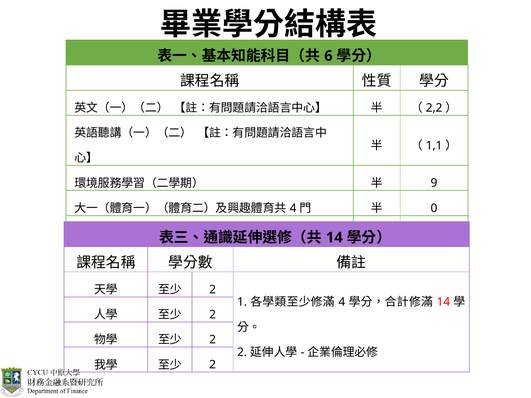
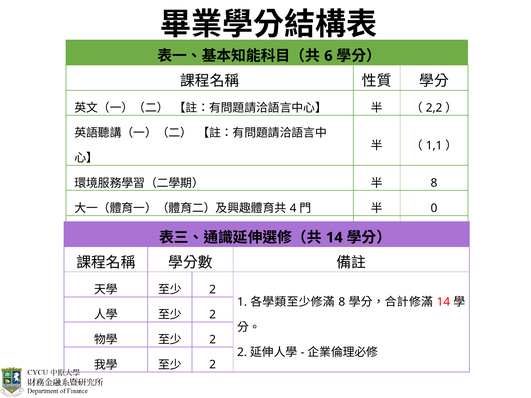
9: 9 -> 8 (434, 183)
4: 4 -> 8 (342, 302)
